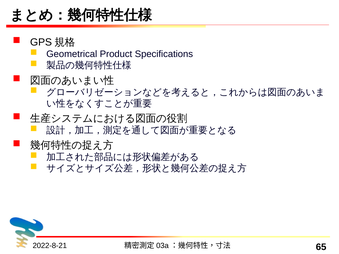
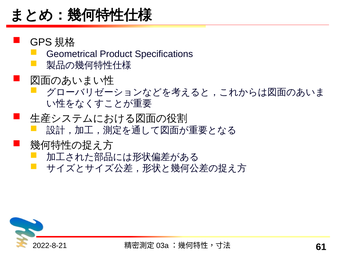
65: 65 -> 61 (321, 247)
